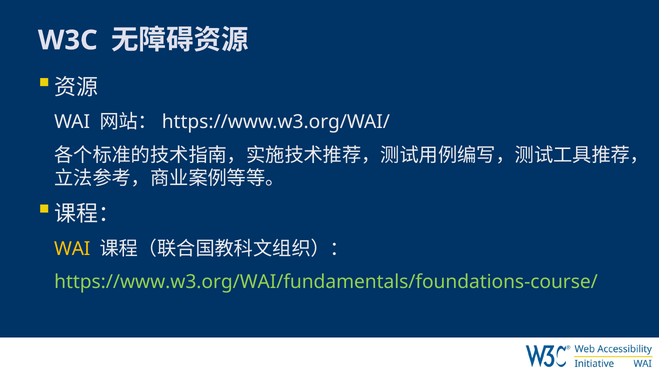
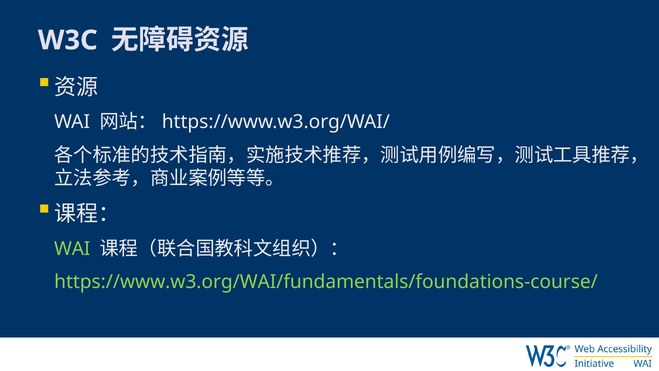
WAI colour: yellow -> light green (72, 249)
